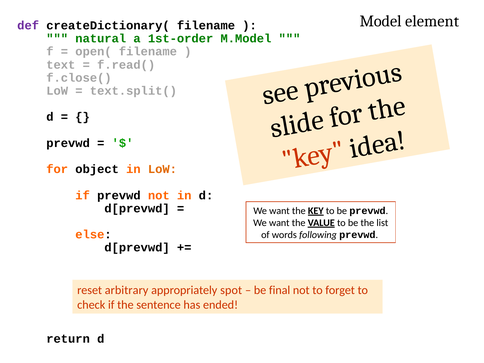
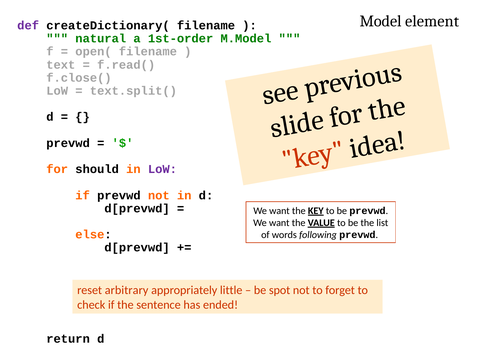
object: object -> should (97, 169)
LoW colour: orange -> purple (162, 169)
spot: spot -> little (231, 290)
final: final -> spot (280, 290)
